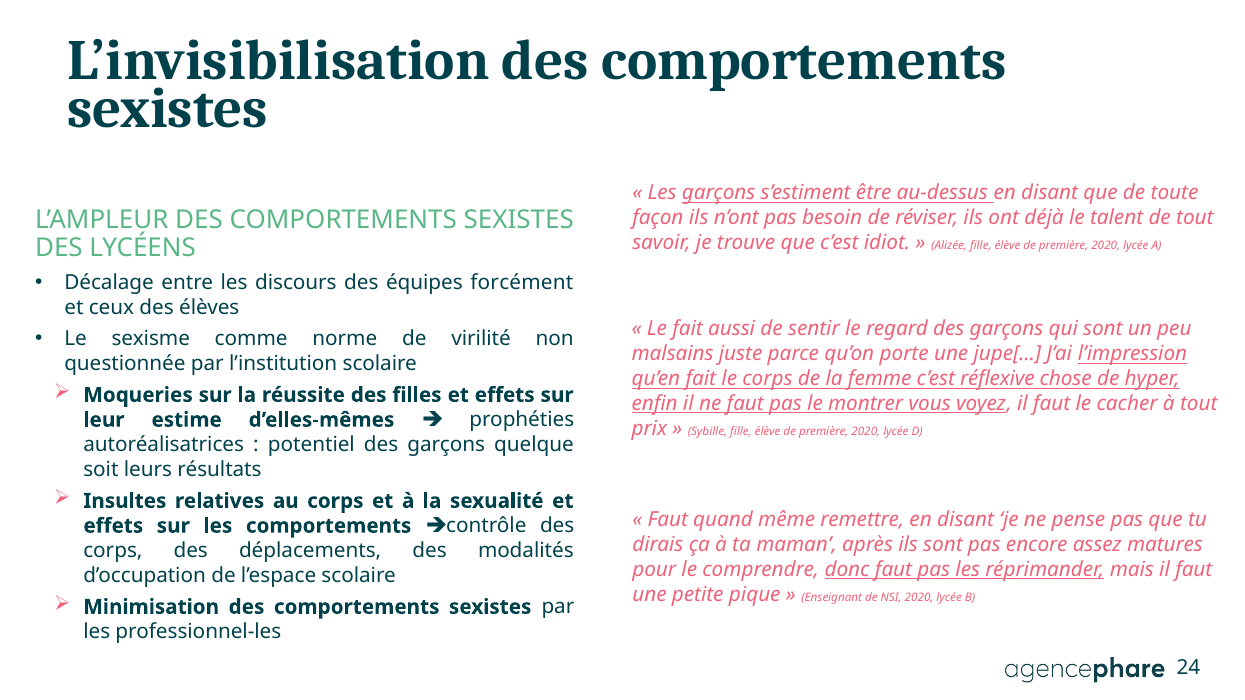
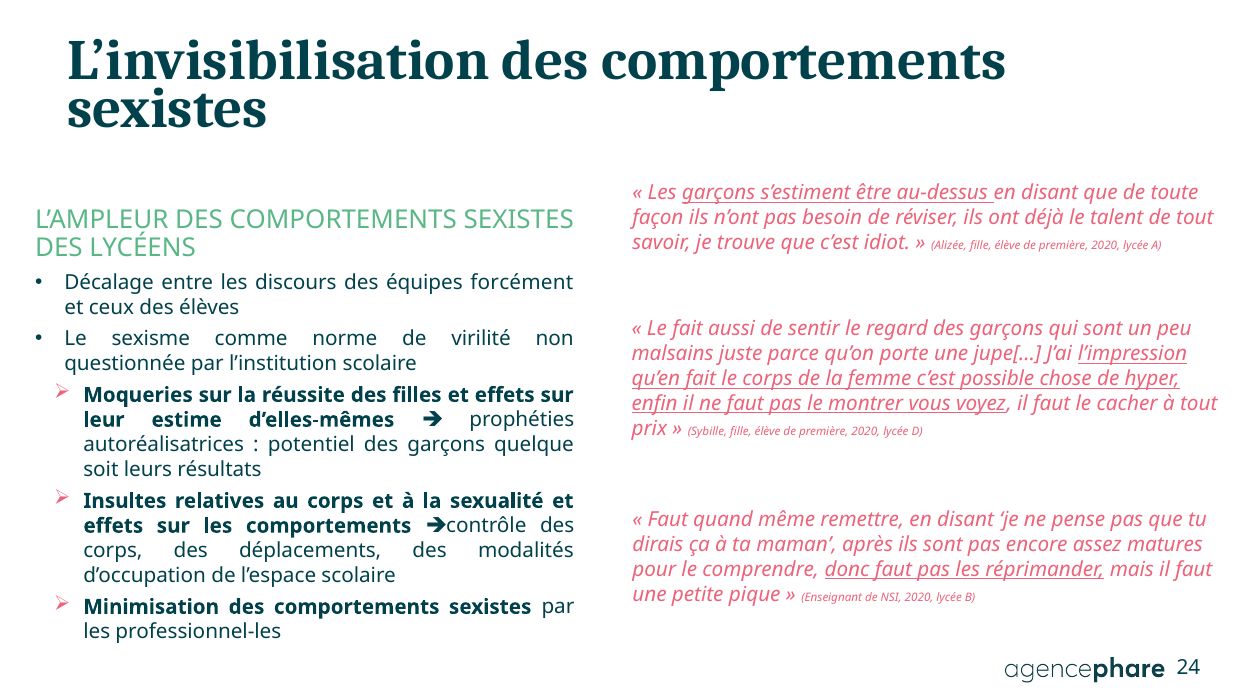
réflexive: réflexive -> possible (997, 379)
